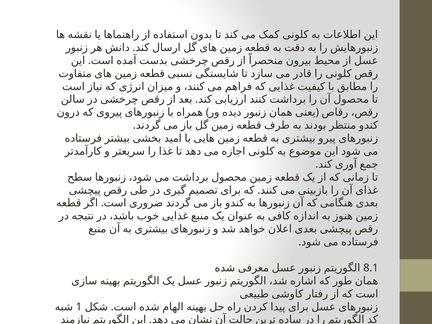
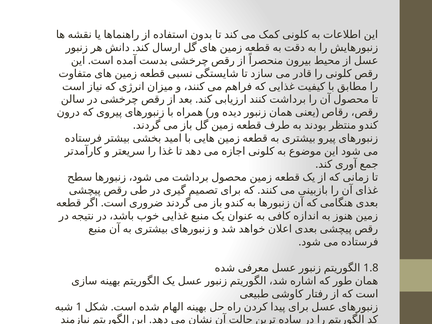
8.1: 8.1 -> 1.8 (371, 268)
